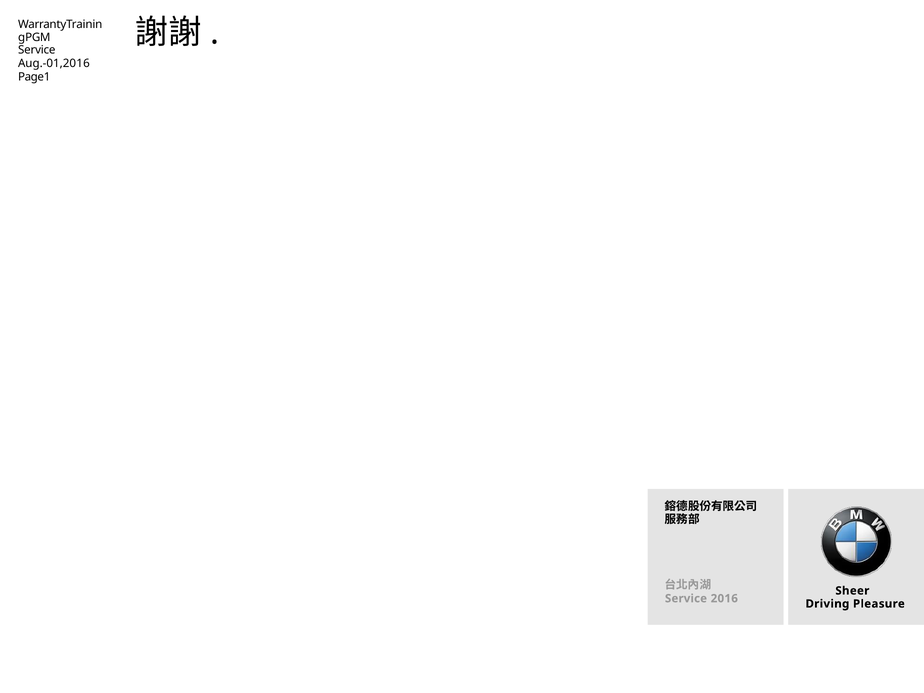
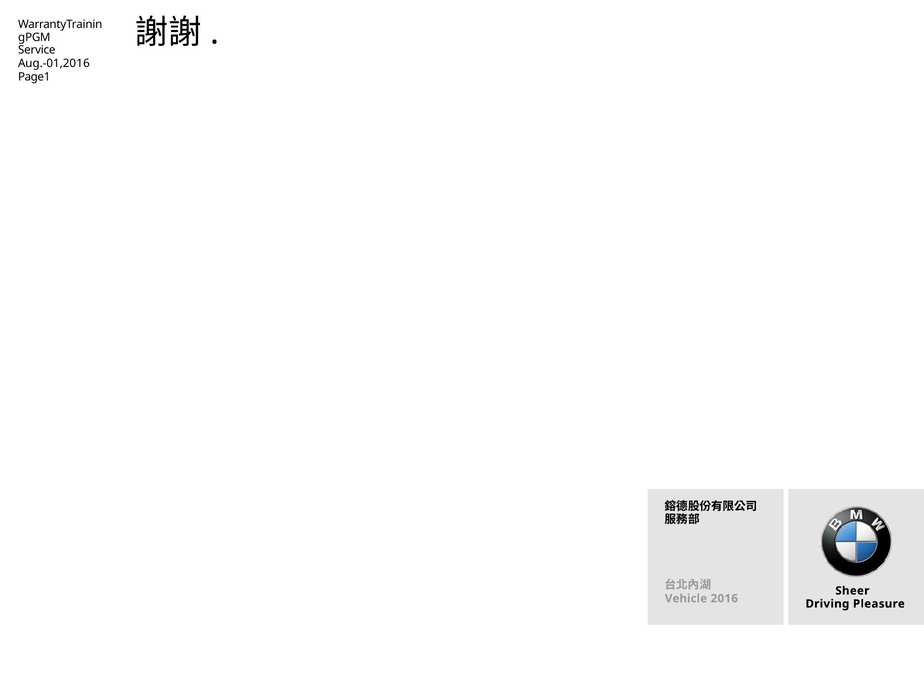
Service: Service -> Vehicle (686, 598)
